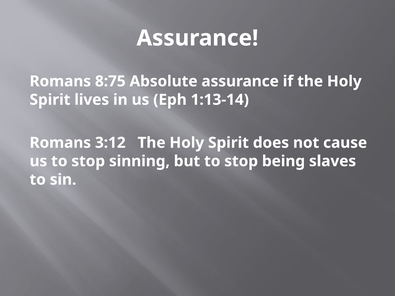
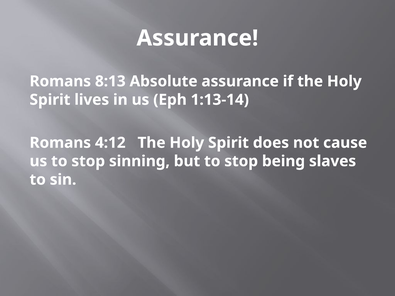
8:75: 8:75 -> 8:13 (110, 81)
3:12: 3:12 -> 4:12 (110, 143)
